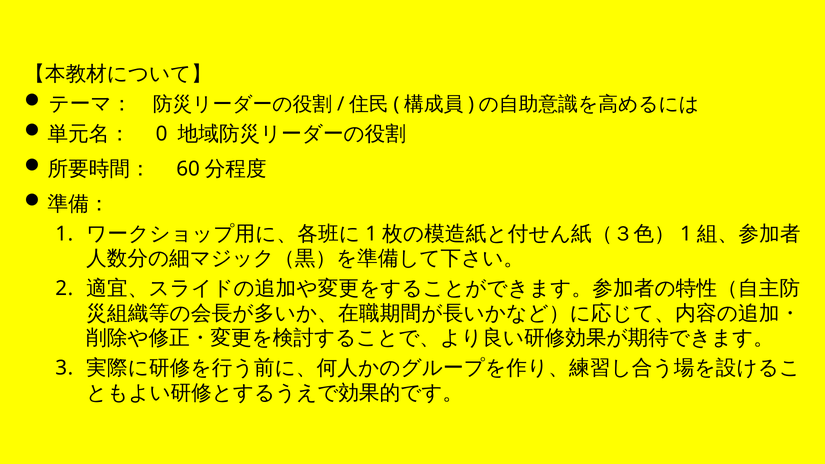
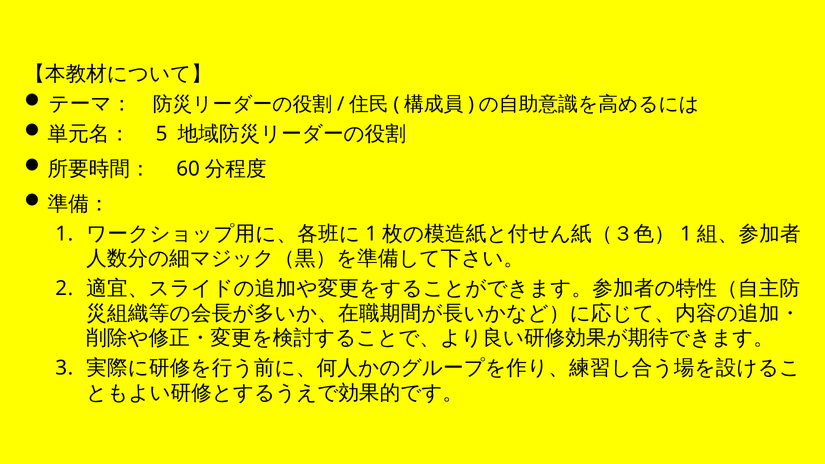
0: 0 -> 5 (162, 134)
